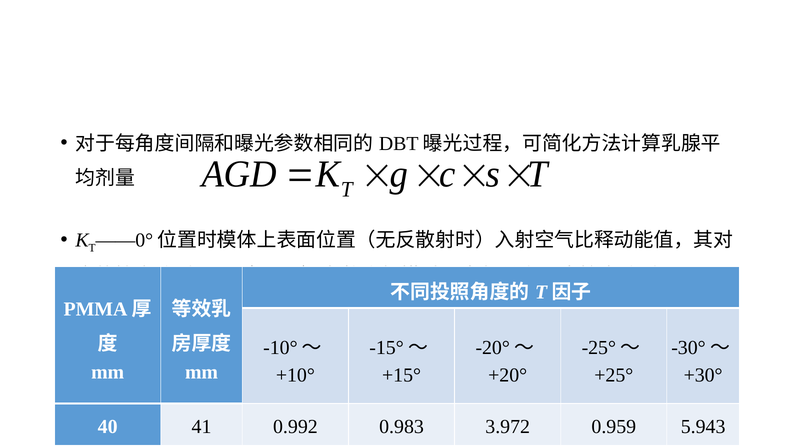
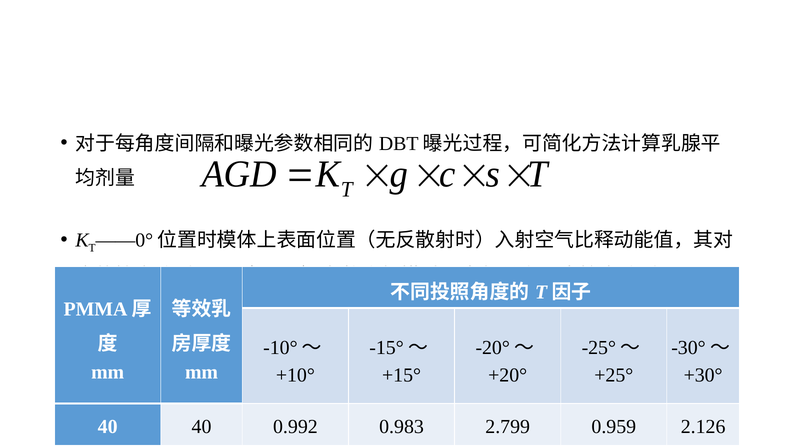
40 41: 41 -> 40 (202, 427)
3.972: 3.972 -> 2.799 (508, 427)
5.943: 5.943 -> 2.126 (703, 427)
